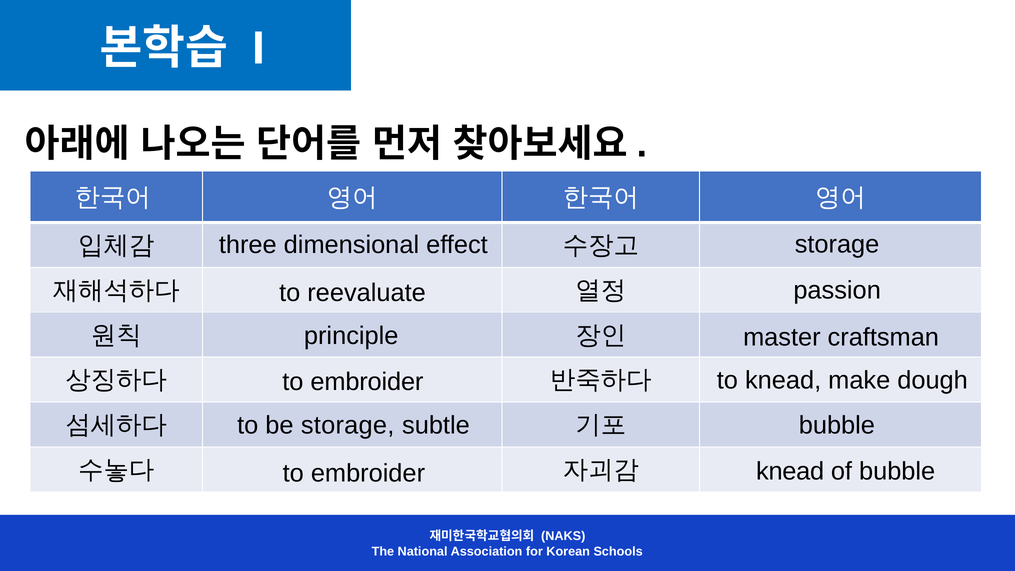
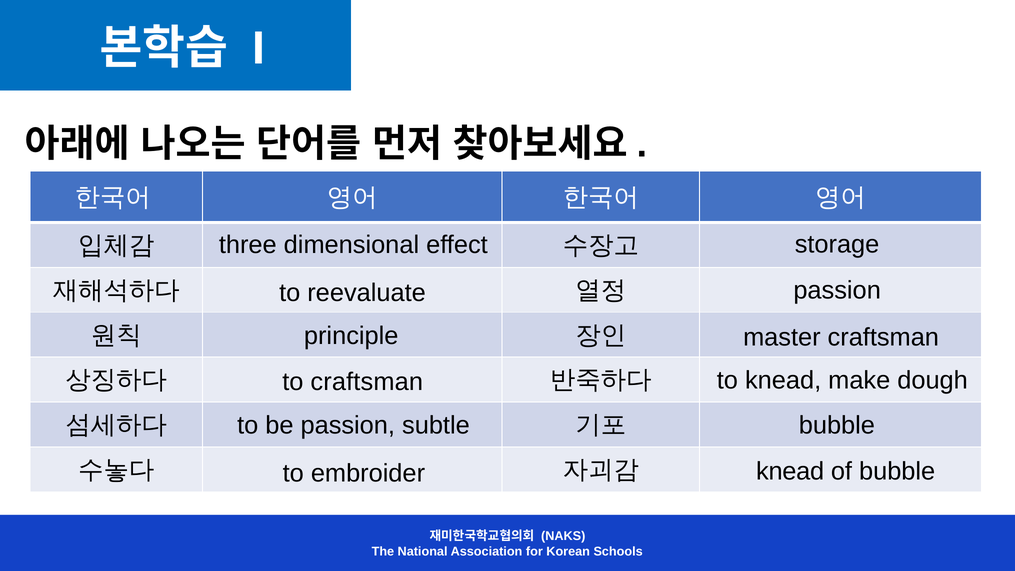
embroider: embroider -> craftsman (367, 382)
be storage: storage -> passion (348, 425)
